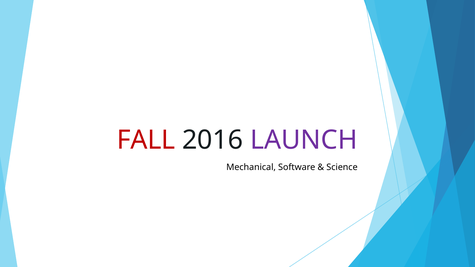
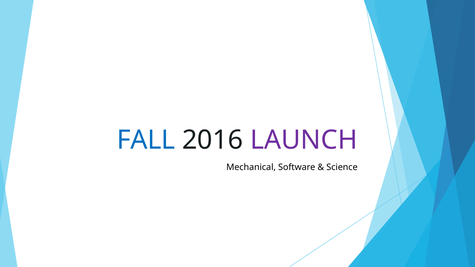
FALL colour: red -> blue (146, 140)
